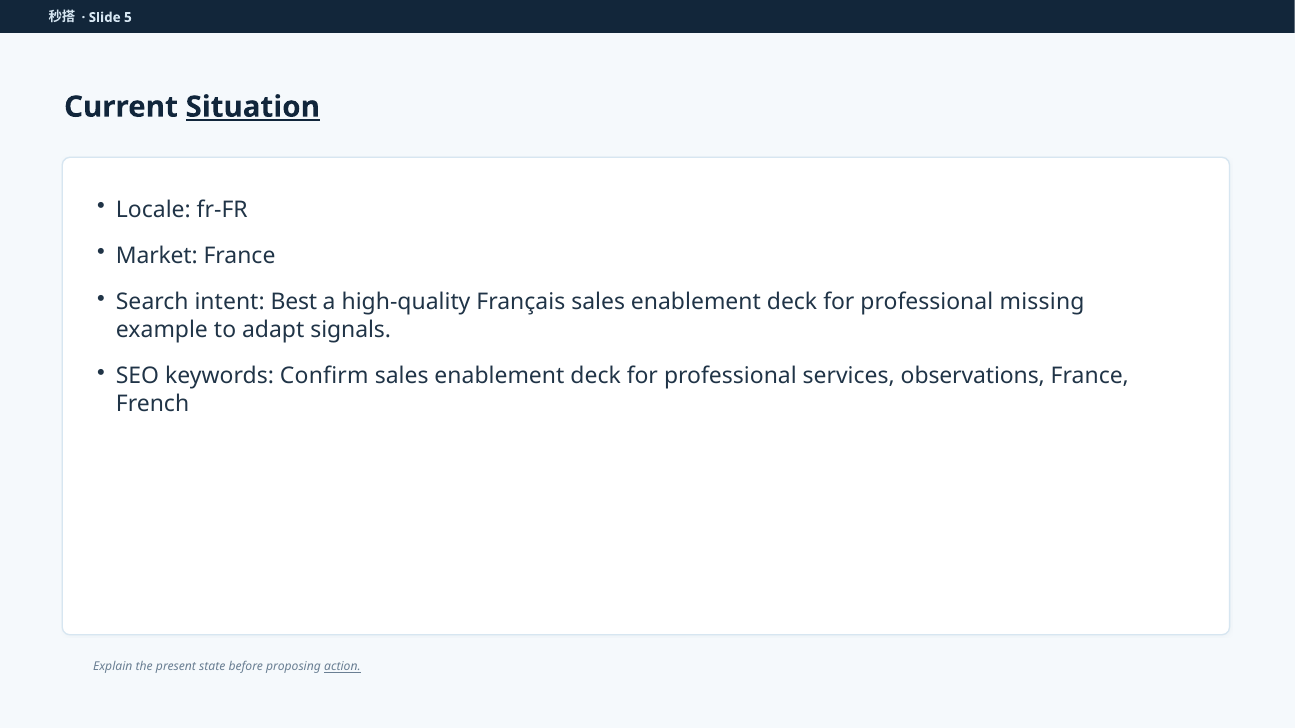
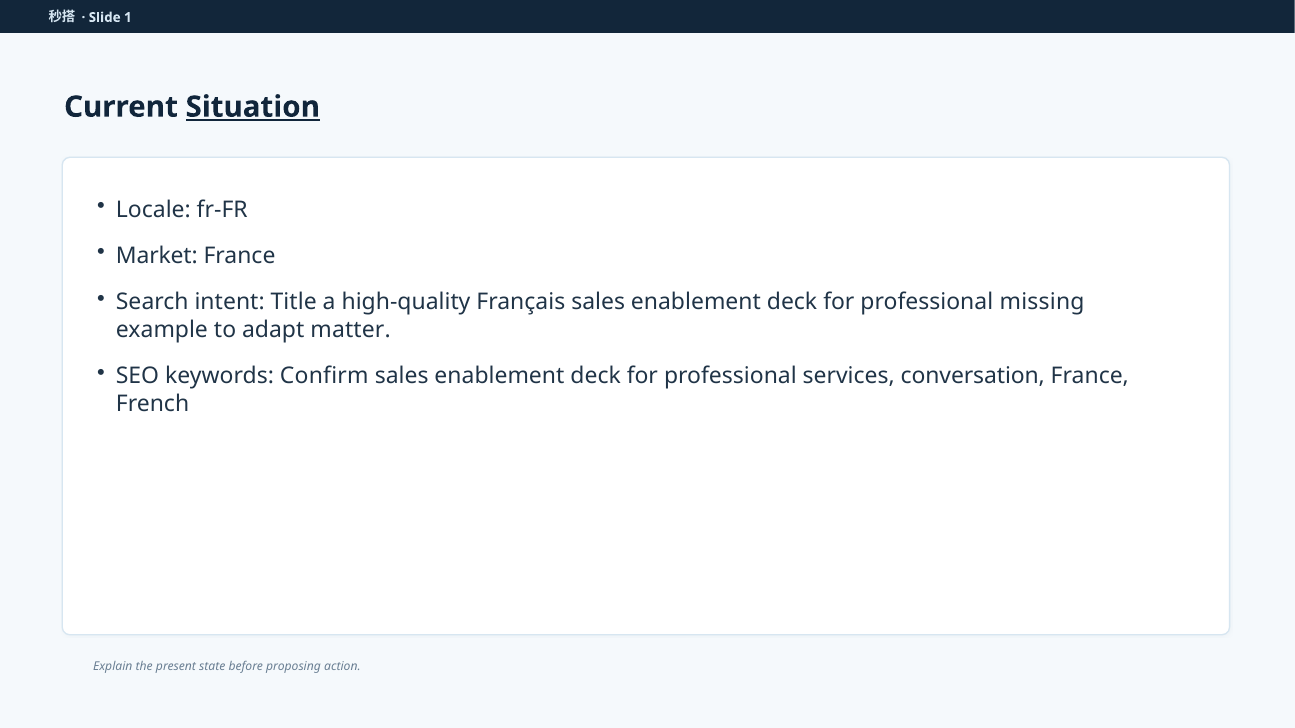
5: 5 -> 1 (128, 17)
Best: Best -> Title (294, 302)
signals: signals -> matter (351, 330)
observations: observations -> conversation (973, 376)
action underline: present -> none (342, 667)
